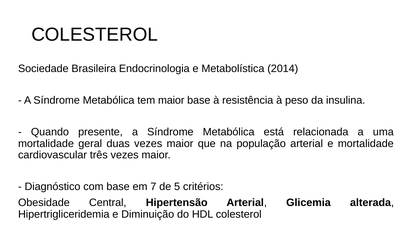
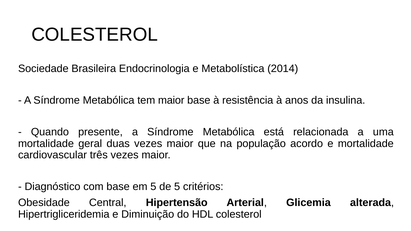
peso: peso -> anos (297, 100)
população arterial: arterial -> acordo (307, 144)
em 7: 7 -> 5 (153, 187)
